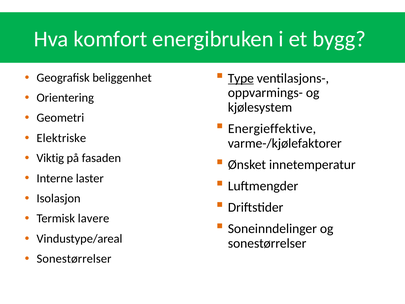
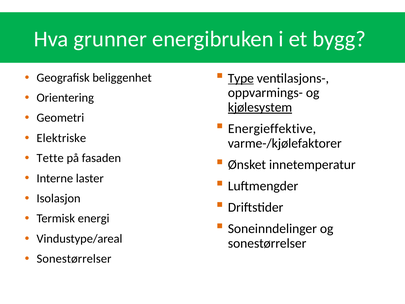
komfort: komfort -> grunner (110, 39)
kjølesystem underline: none -> present (260, 107)
Viktig: Viktig -> Tette (50, 158)
lavere: lavere -> energi (94, 218)
